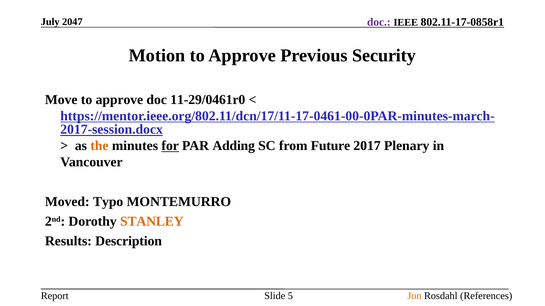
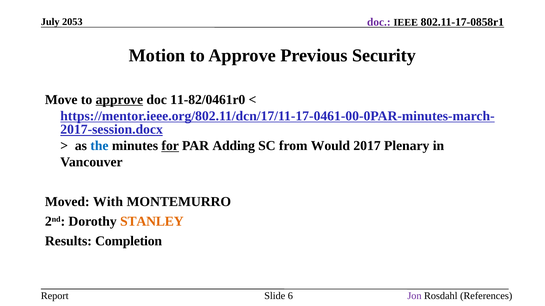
2047: 2047 -> 2053 (72, 22)
approve underline: none -> present (119, 100)
11-29/0461r0: 11-29/0461r0 -> 11-82/0461r0 (208, 100)
the colour: orange -> blue (99, 146)
Future: Future -> Would (330, 146)
Typo: Typo -> With (108, 202)
Description: Description -> Completion (129, 241)
5: 5 -> 6 (290, 296)
Jon colour: orange -> purple (414, 296)
